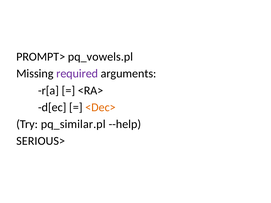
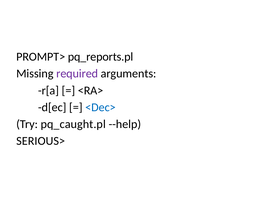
pq_vowels.pl: pq_vowels.pl -> pq_reports.pl (101, 57)
<Dec> colour: orange -> blue (101, 107)
pq_similar.pl: pq_similar.pl -> pq_caught.pl (73, 124)
